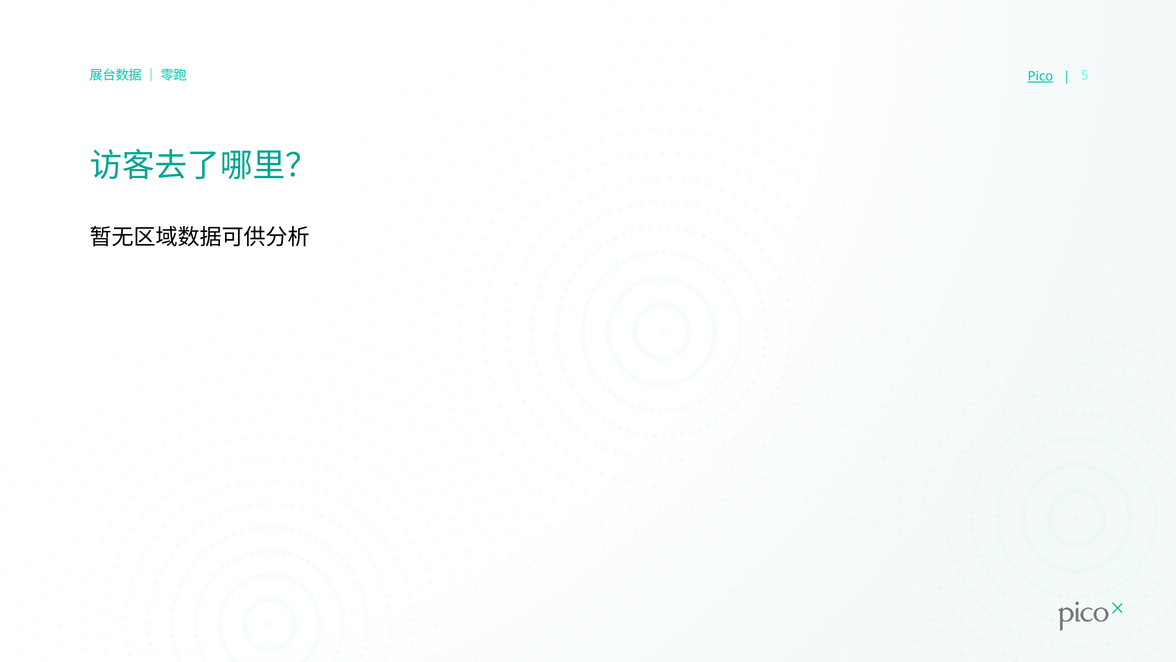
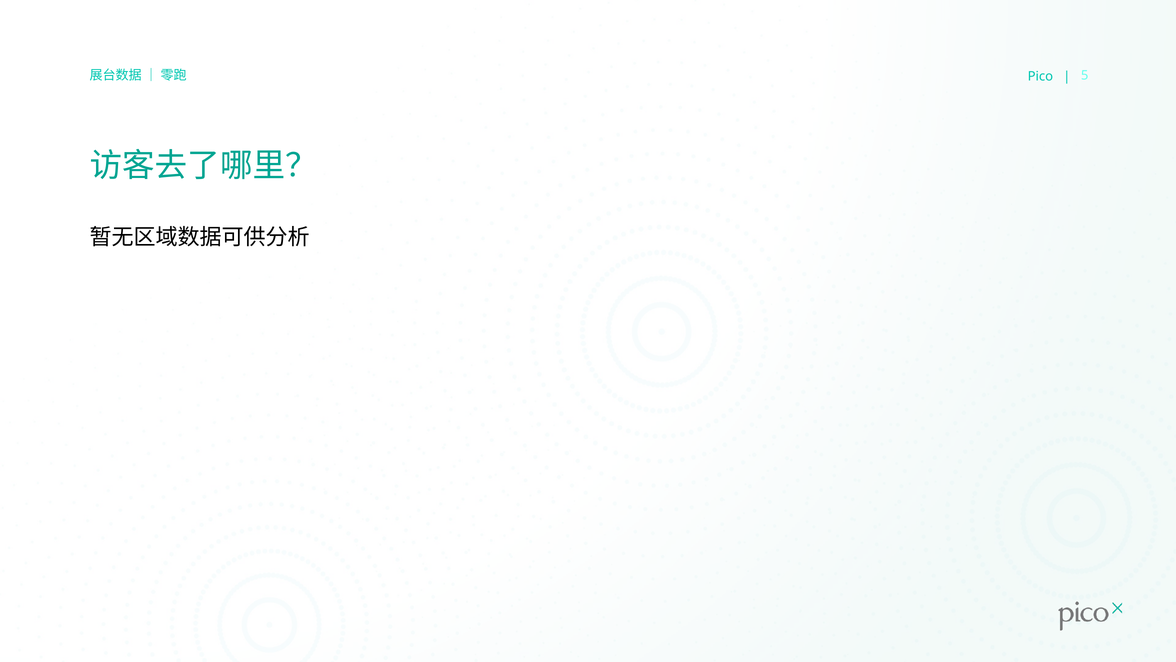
Pico underline: present -> none (1040, 76)
